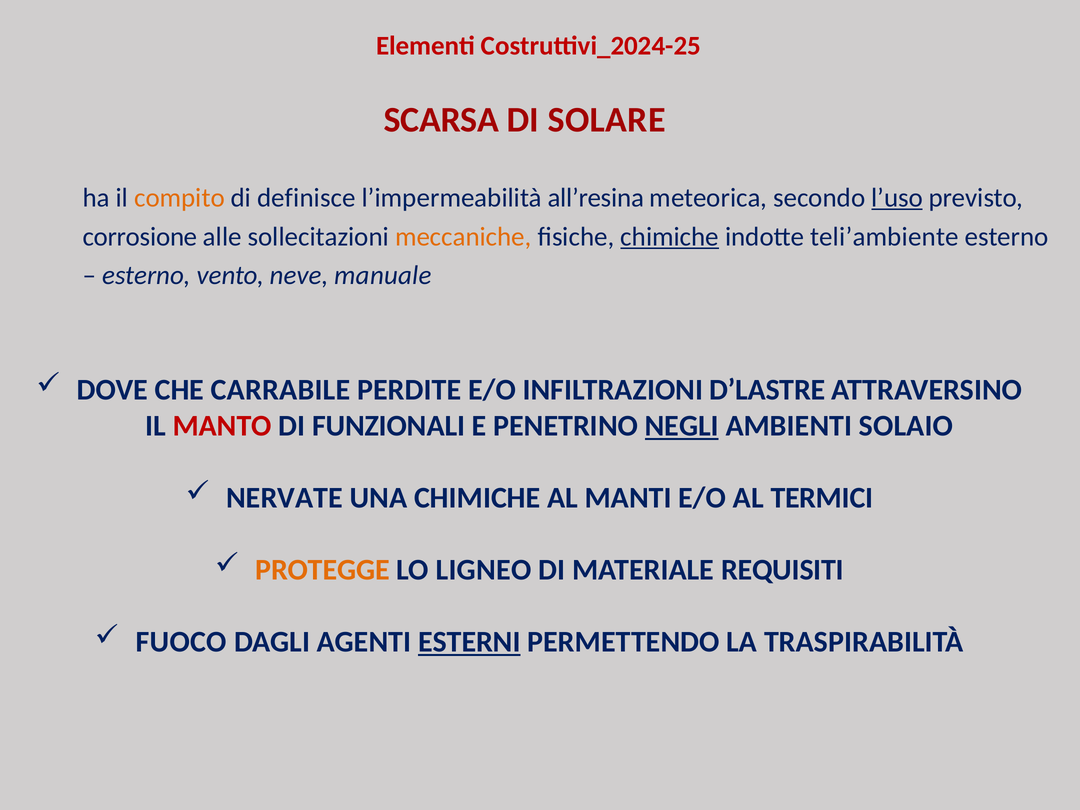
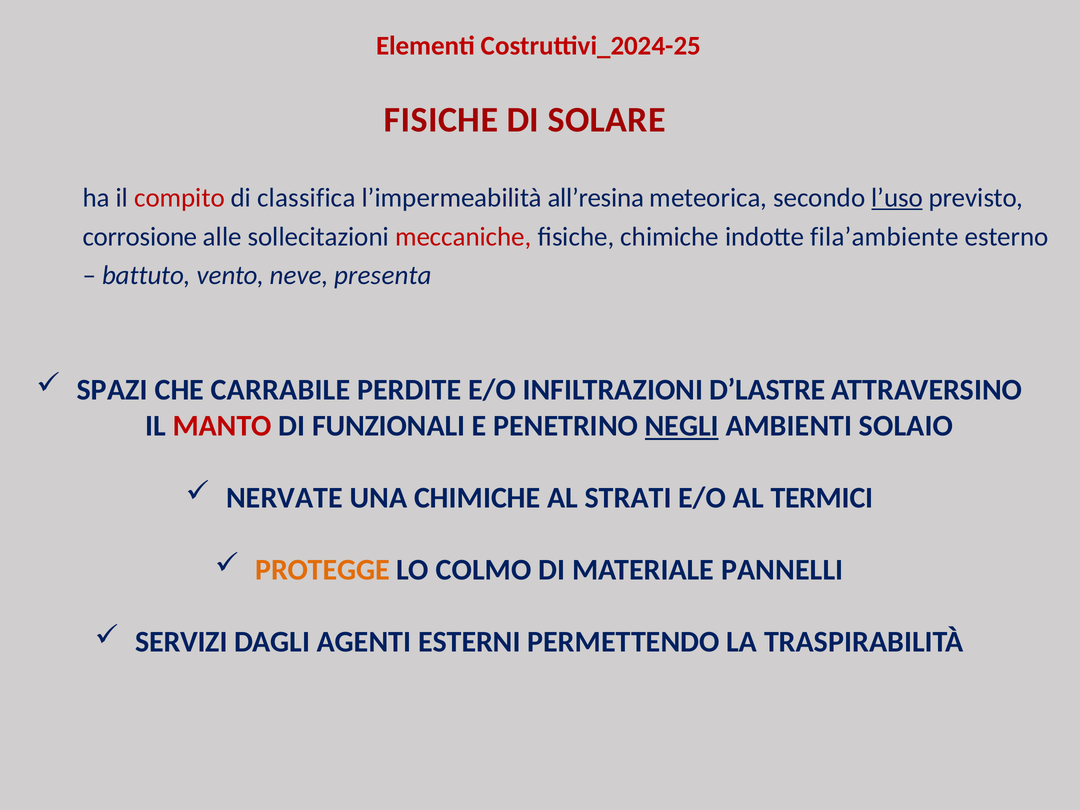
SCARSA: SCARSA -> FISICHE (441, 120)
compito colour: orange -> red (180, 198)
definisce: definisce -> classifica (306, 198)
meccaniche colour: orange -> red (463, 237)
chimiche underline: present -> none (670, 237)
teli’ambiente: teli’ambiente -> fila’ambiente (884, 237)
esterno: esterno -> battuto (146, 276)
manuale: manuale -> presenta (383, 276)
DOVE: DOVE -> SPAZI (112, 390)
MANTI: MANTI -> STRATI (628, 498)
LIGNEO: LIGNEO -> COLMO (484, 570)
REQUISITI: REQUISITI -> PANNELLI (782, 570)
FUOCO: FUOCO -> SERVIZI (181, 642)
ESTERNI underline: present -> none (469, 642)
